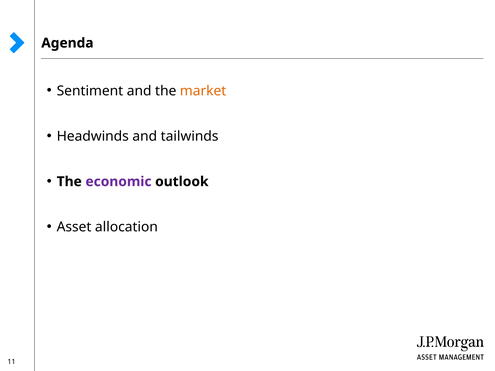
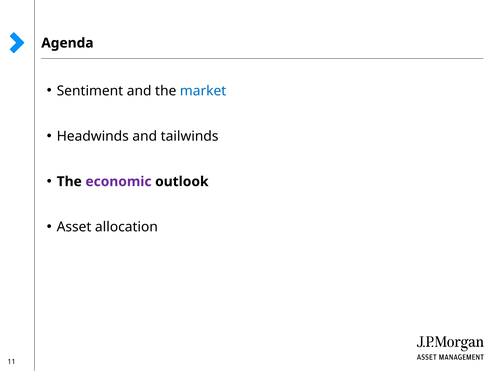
market colour: orange -> blue (203, 91)
